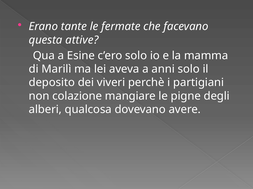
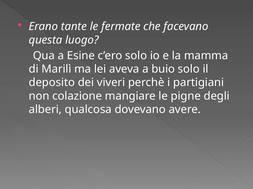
attive: attive -> luogo (82, 40)
anni: anni -> buio (163, 69)
